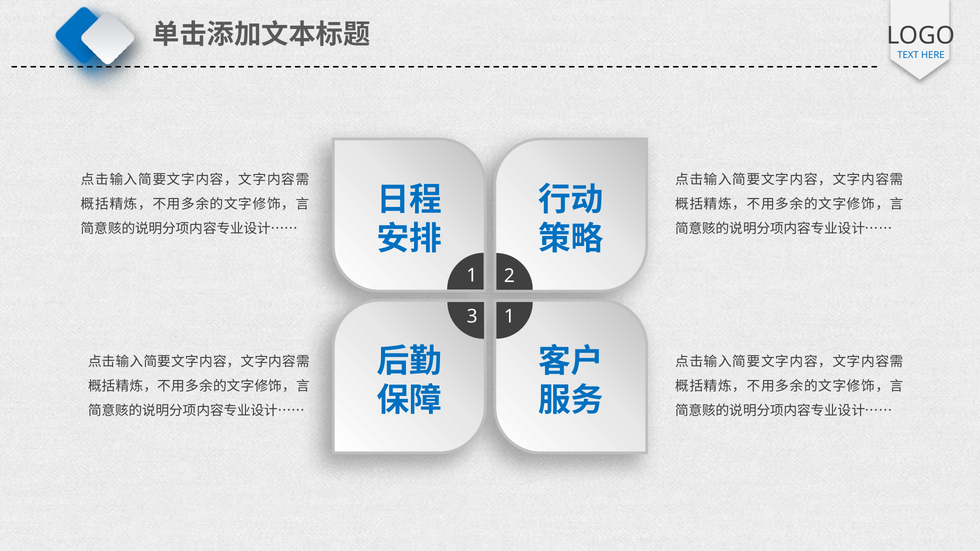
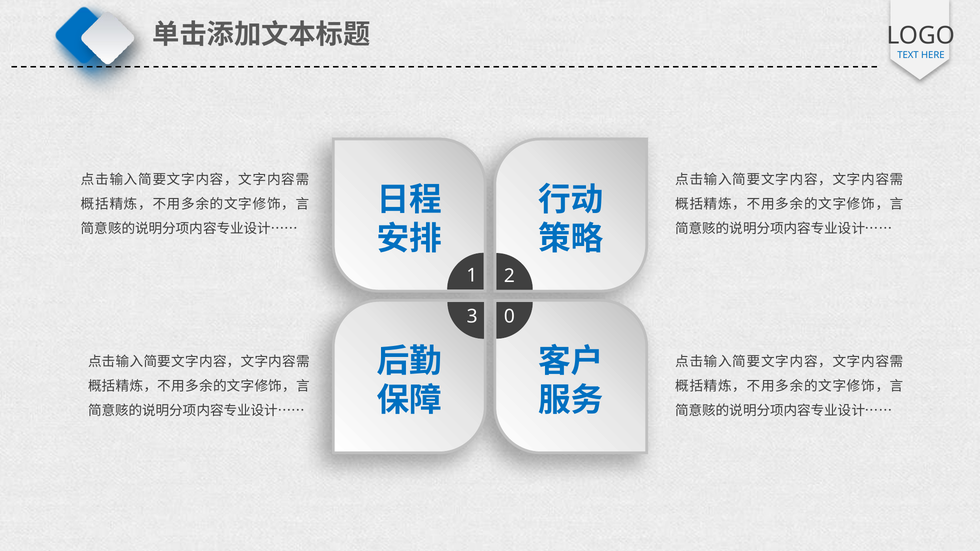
3 1: 1 -> 0 (509, 317)
